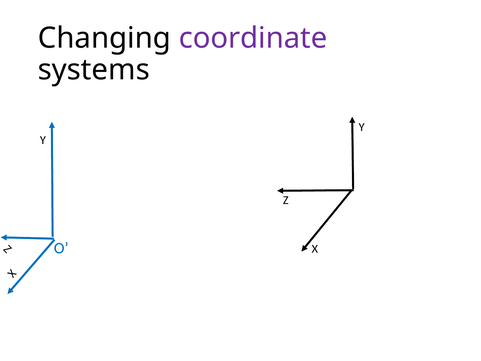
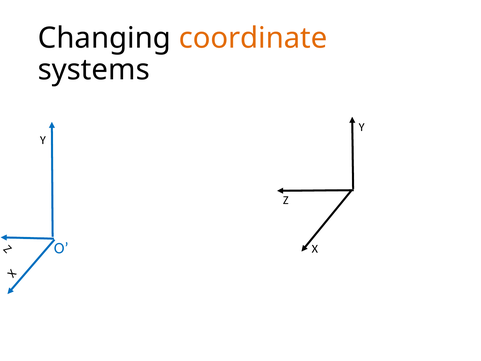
coordinate colour: purple -> orange (253, 38)
